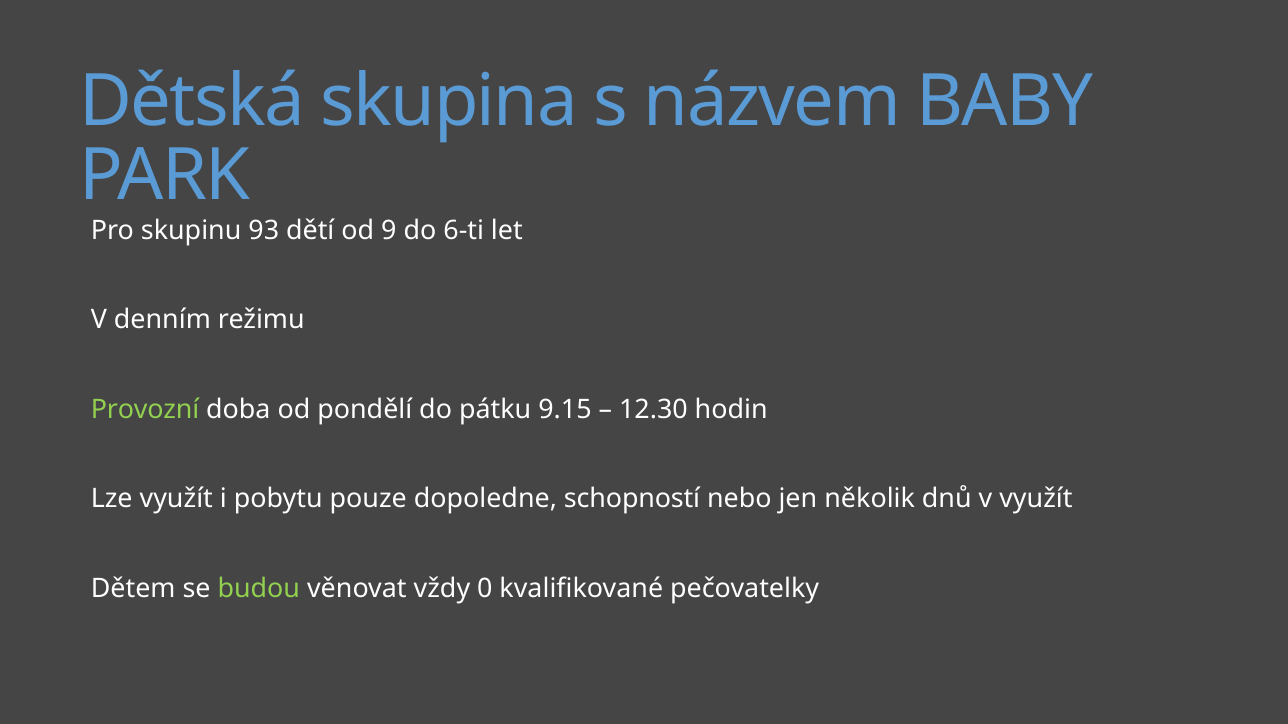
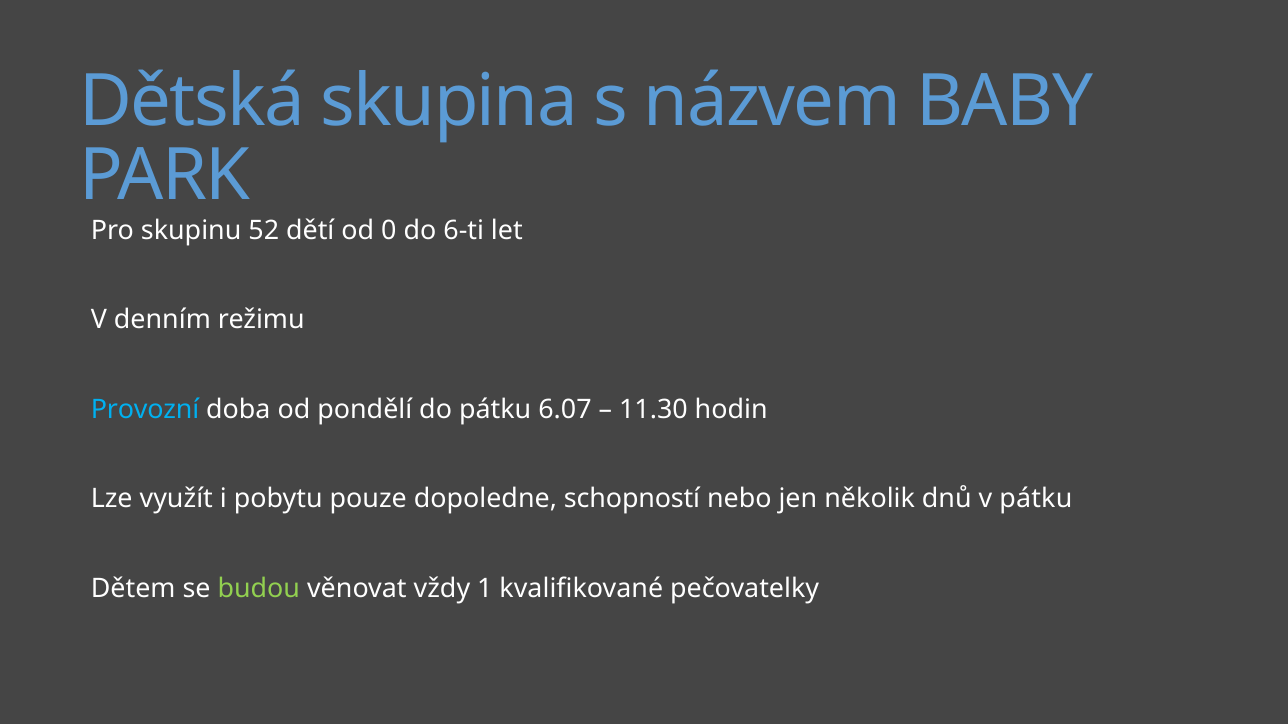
93: 93 -> 52 (264, 230)
9: 9 -> 0 (389, 230)
Provozní colour: light green -> light blue (145, 410)
9.15: 9.15 -> 6.07 (565, 410)
12.30: 12.30 -> 11.30 (653, 410)
v využít: využít -> pátku (1036, 499)
0: 0 -> 1 (485, 589)
